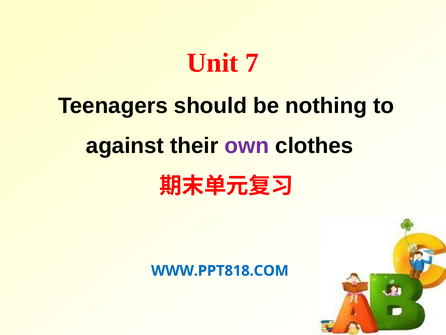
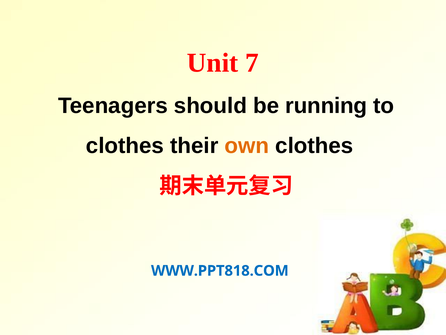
nothing: nothing -> running (326, 106)
against: against -> clothes (125, 146)
own colour: purple -> orange (247, 146)
